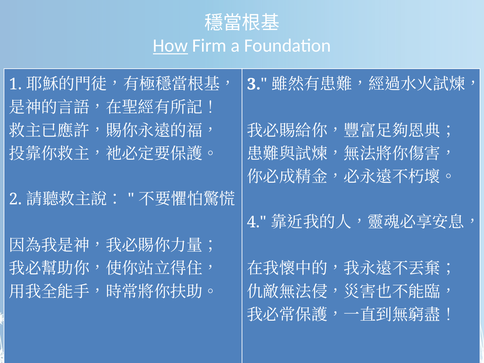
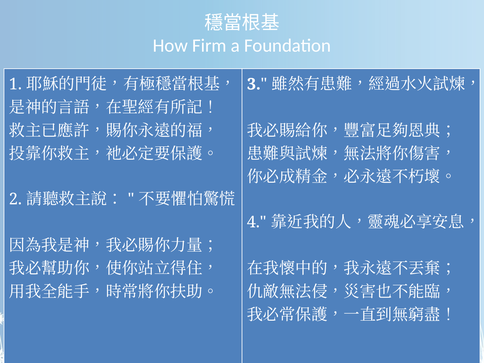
How underline: present -> none (170, 46)
